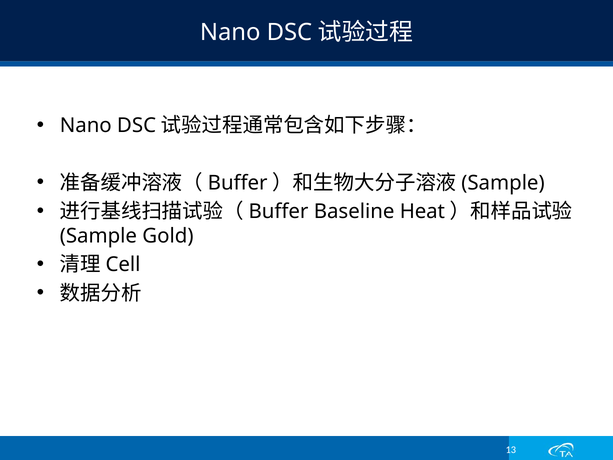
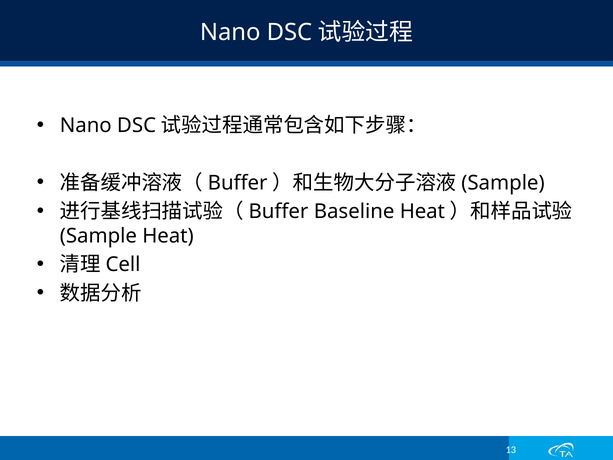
Gold: Gold -> Heat (168, 236)
